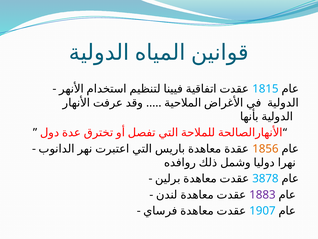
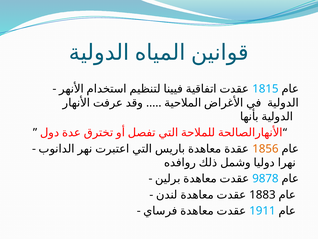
3878: 3878 -> 9878 (265, 178)
1883 colour: purple -> black (262, 194)
1907: 1907 -> 1911 (262, 210)
